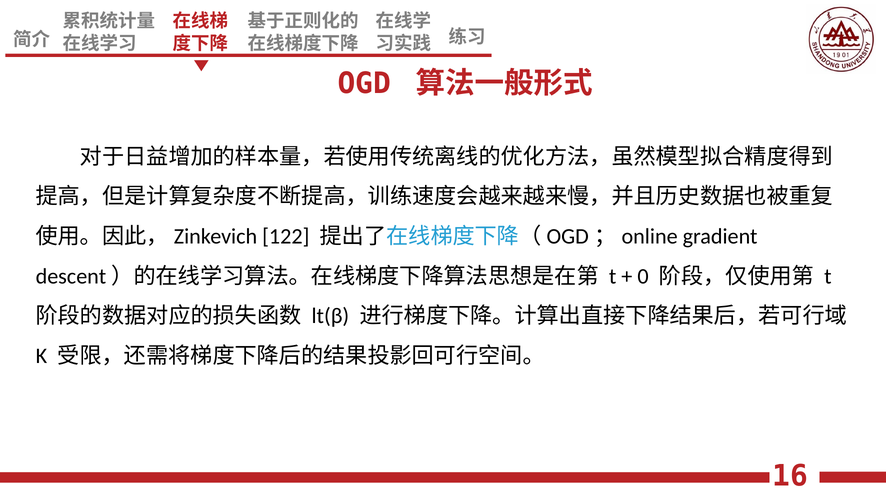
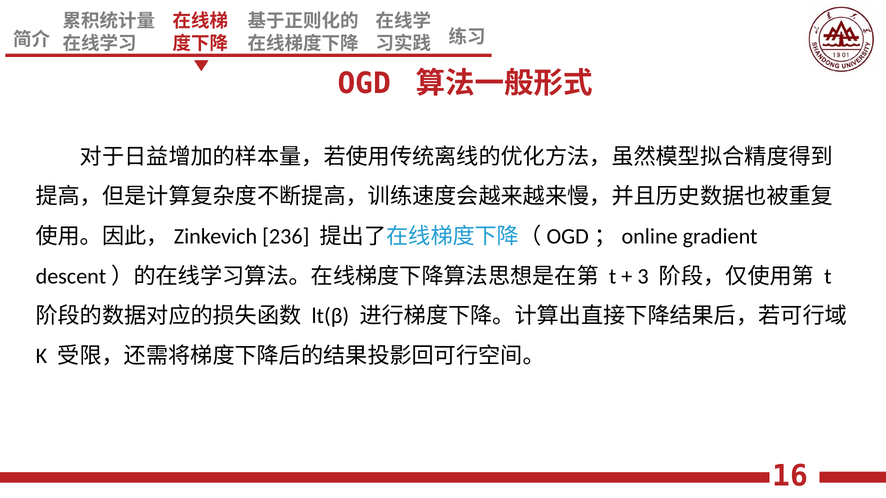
122: 122 -> 236 (286, 237)
0: 0 -> 3 (643, 277)
